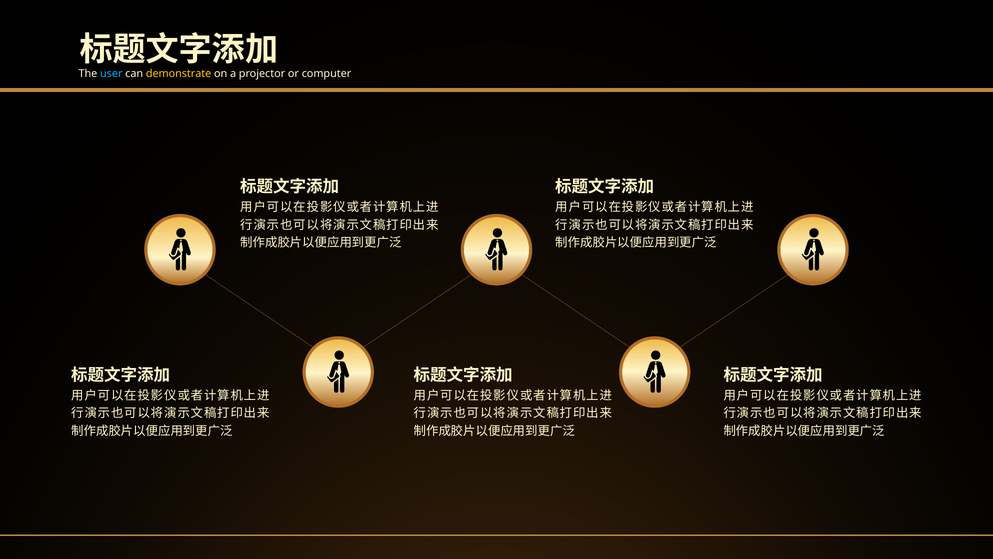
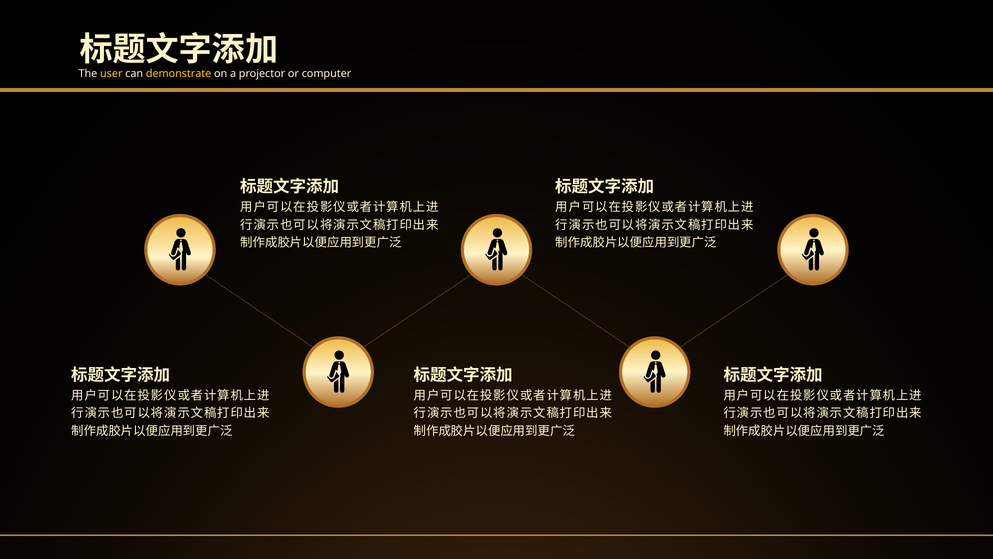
user colour: light blue -> yellow (111, 74)
